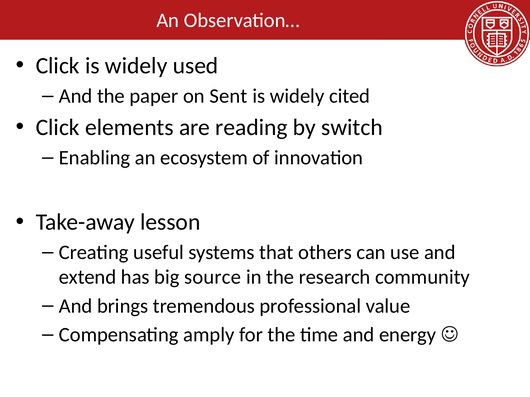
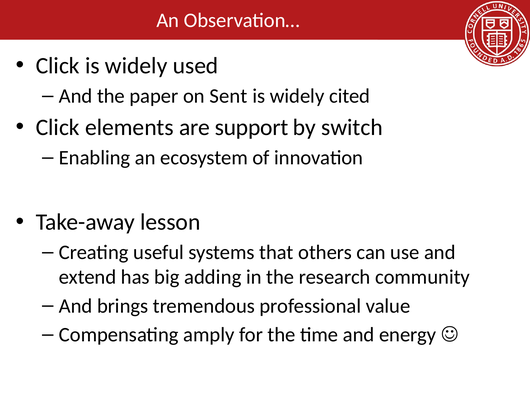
reading: reading -> support (252, 128)
source: source -> adding (213, 278)
